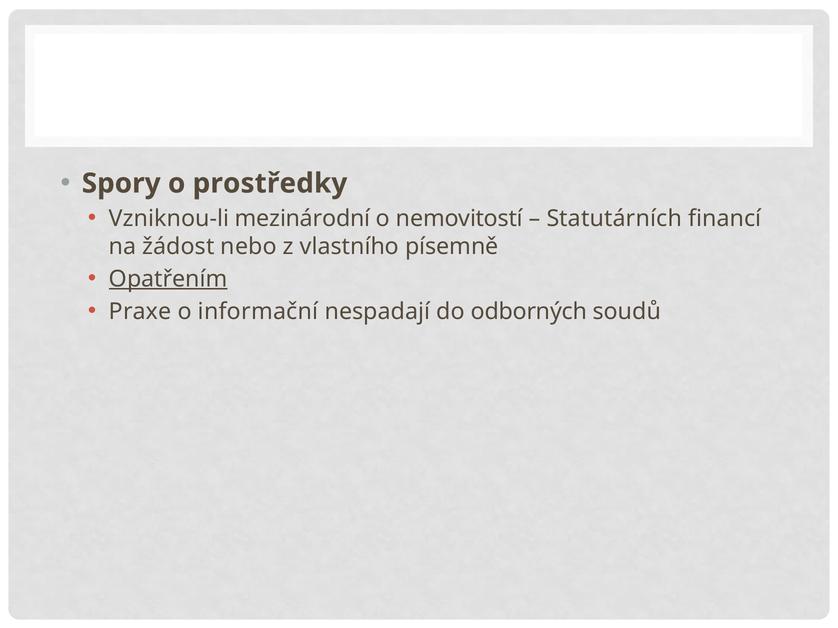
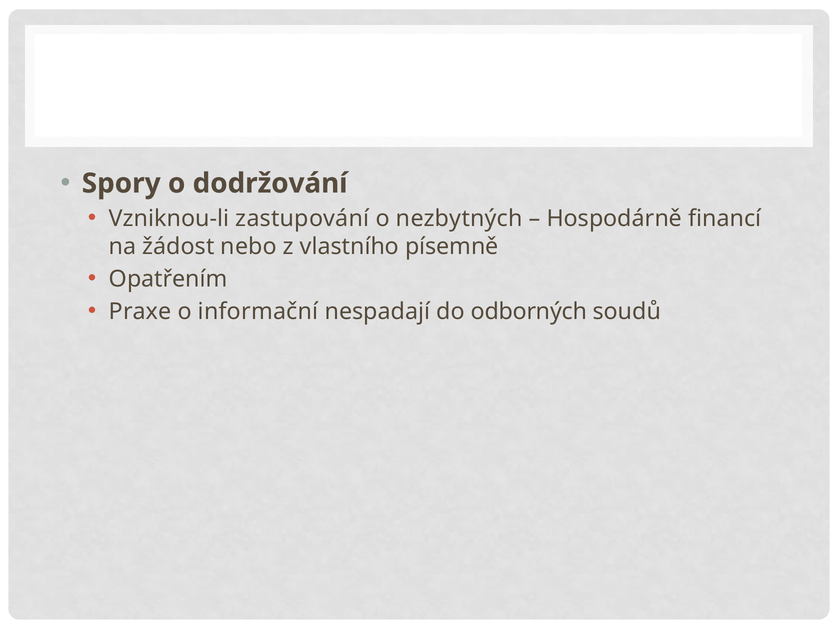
prostředky: prostředky -> dodržování (270, 184)
mezinárodní: mezinárodní -> zastupování (302, 219)
nemovitostí: nemovitostí -> nezbytných (459, 219)
Statutárních: Statutárních -> Hospodárně (614, 219)
Opatřením underline: present -> none (168, 279)
